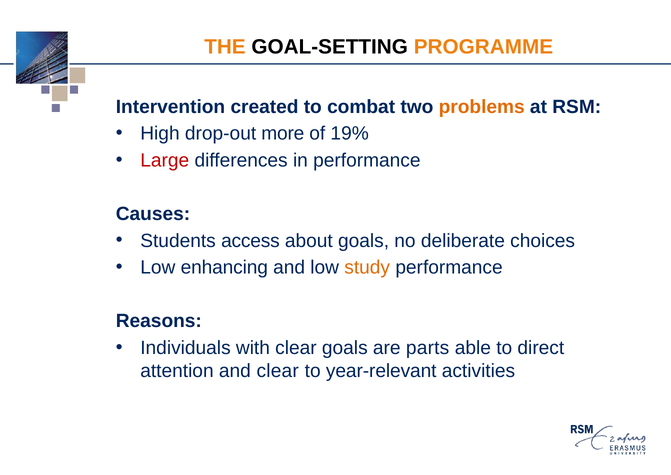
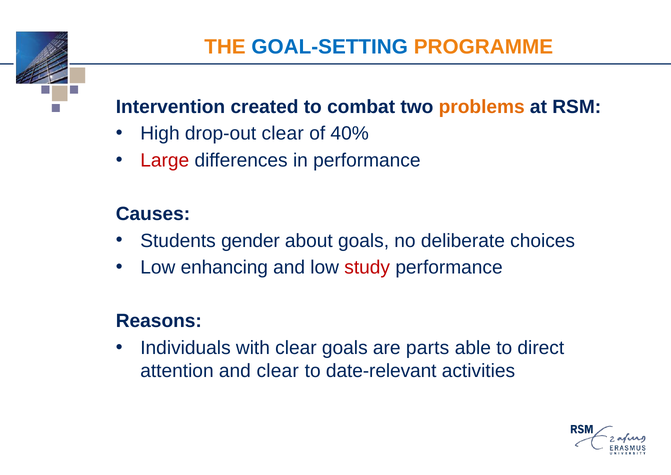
GOAL-SETTING colour: black -> blue (330, 47)
drop-out more: more -> clear (283, 133)
19%: 19% -> 40% (350, 133)
access: access -> gender (250, 240)
study colour: orange -> red (367, 267)
year-relevant: year-relevant -> date-relevant (381, 370)
